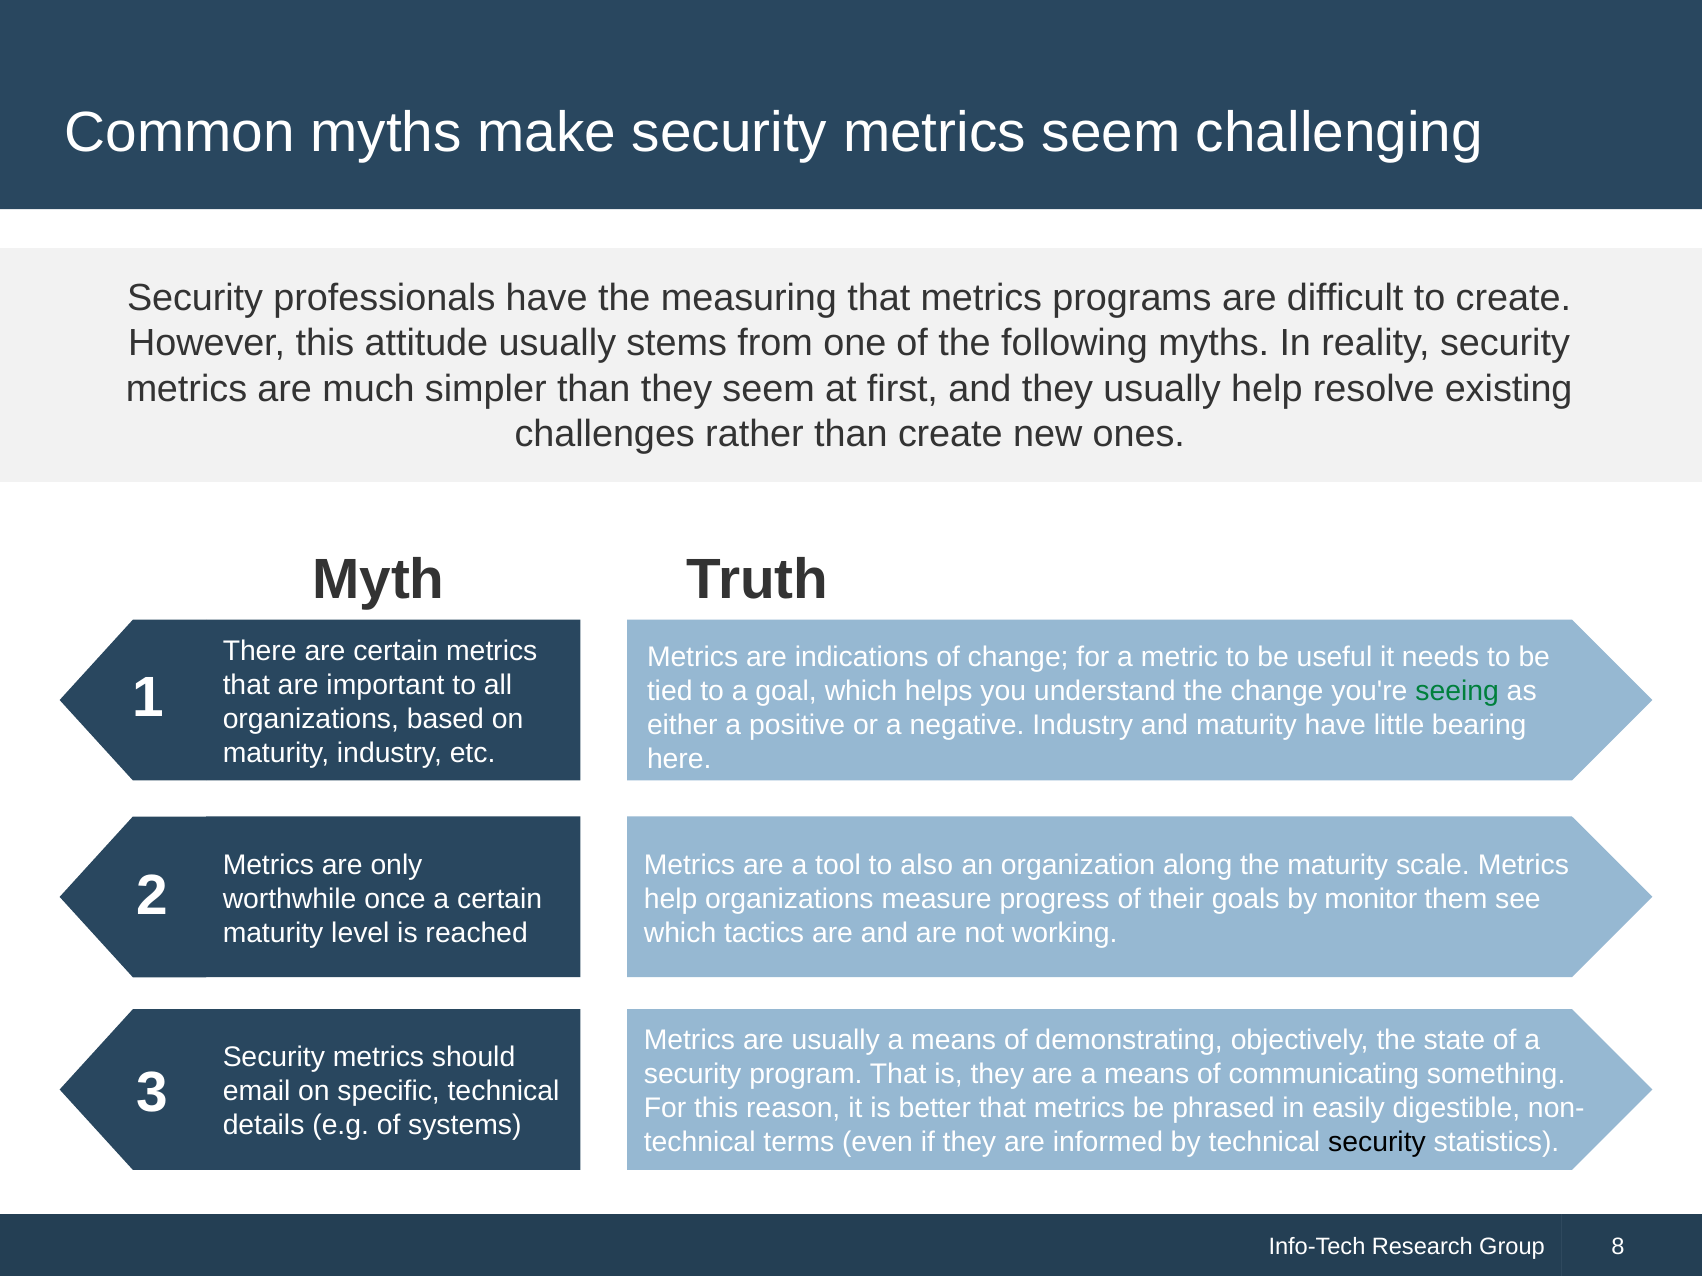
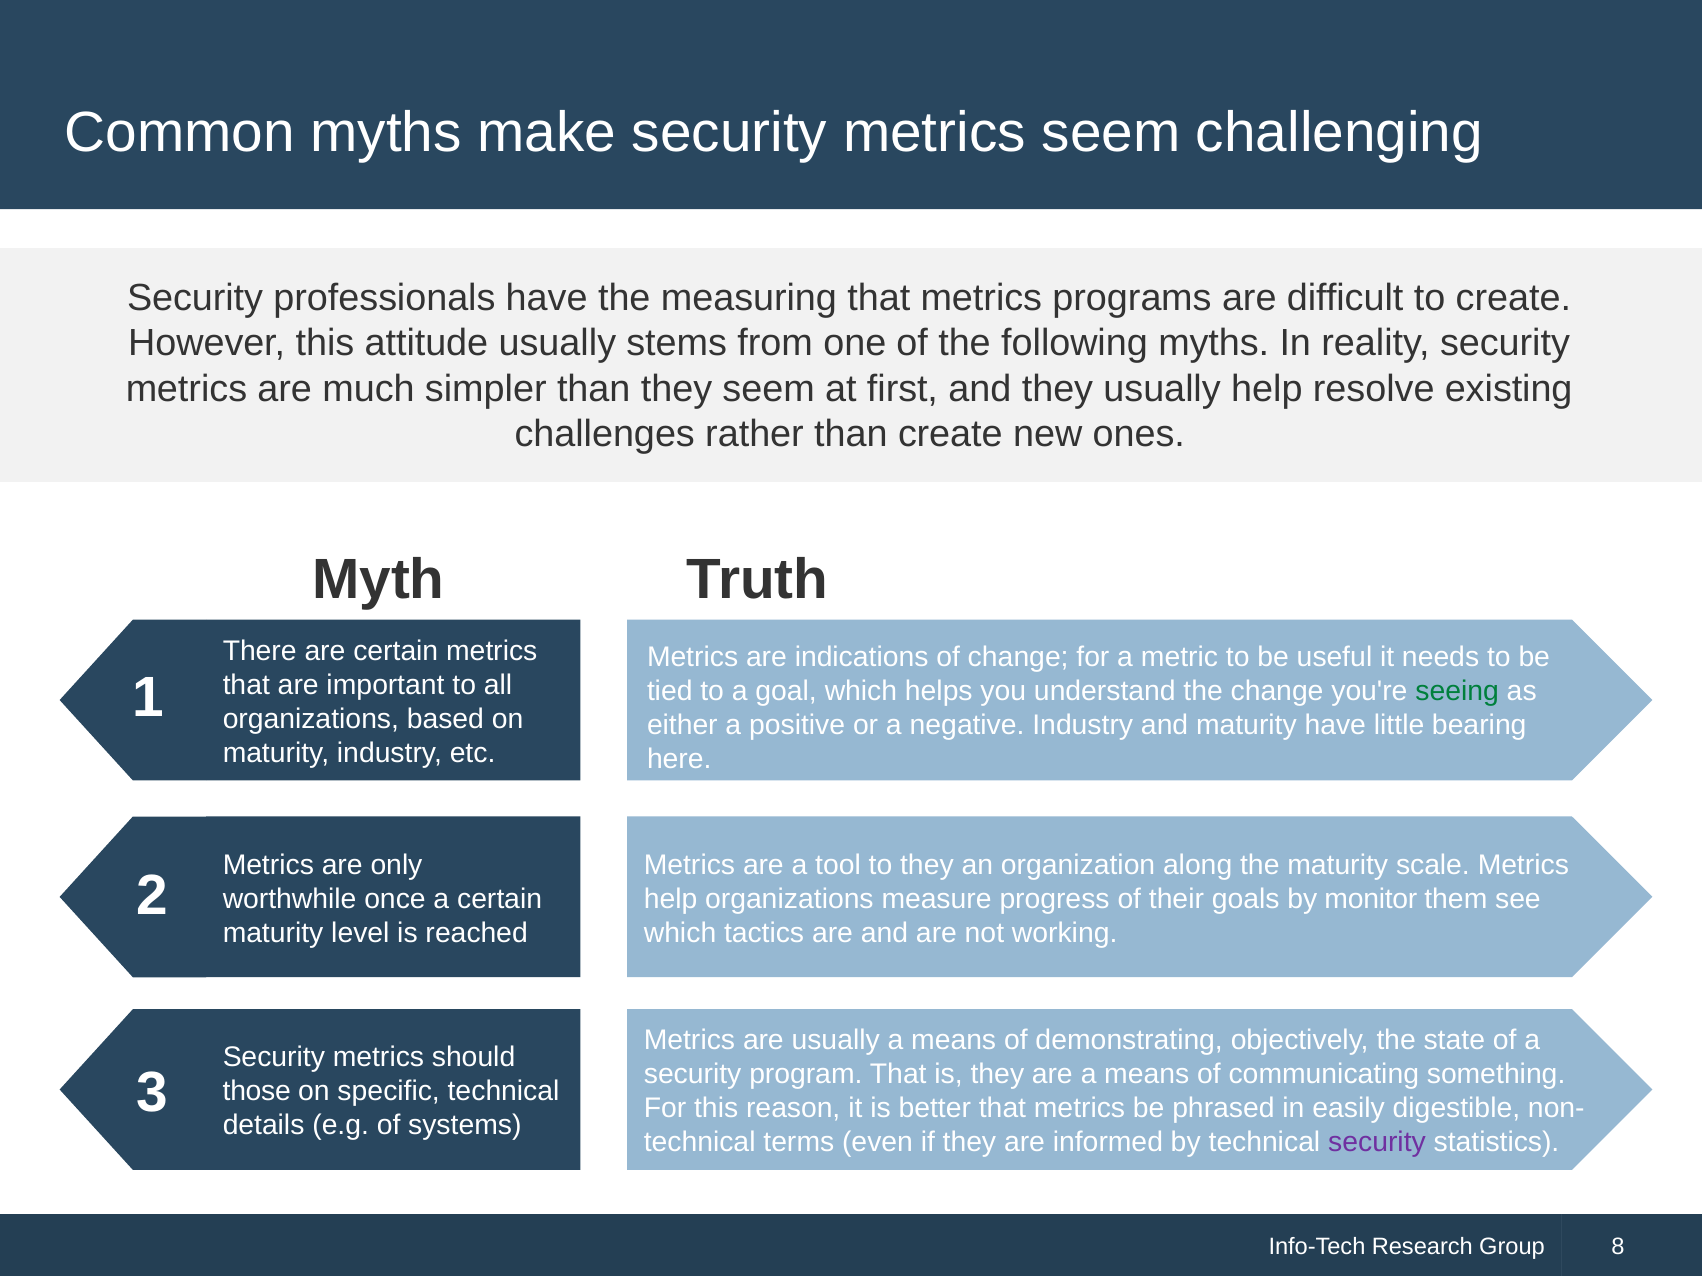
to also: also -> they (927, 865)
email: email -> those (257, 1092)
security colour: black -> purple (1377, 1143)
